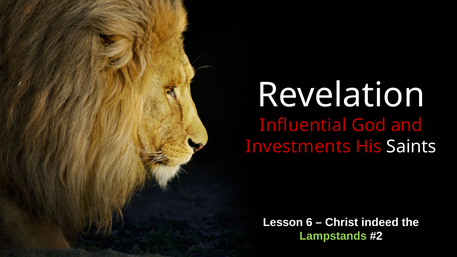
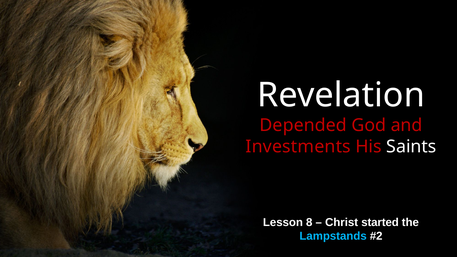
Influential: Influential -> Depended (303, 125)
6: 6 -> 8 (309, 223)
indeed: indeed -> started (380, 223)
Lampstands colour: light green -> light blue (333, 236)
